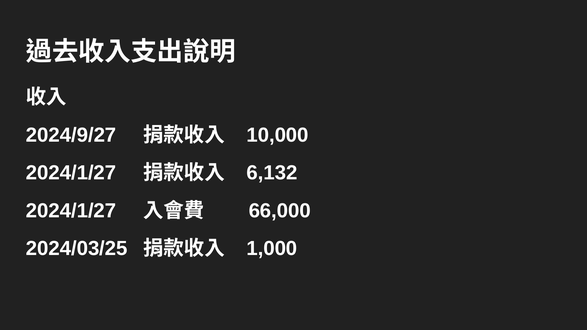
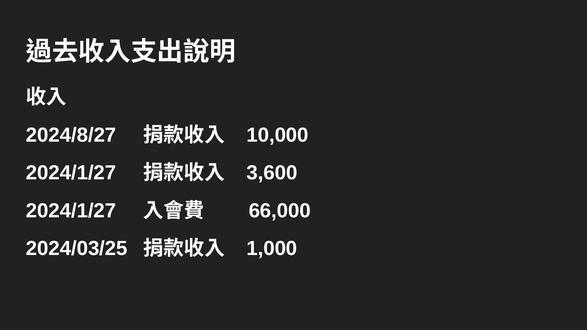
2024/9/27: 2024/9/27 -> 2024/8/27 (71, 135)
6,132: 6,132 -> 3,600 (272, 173)
